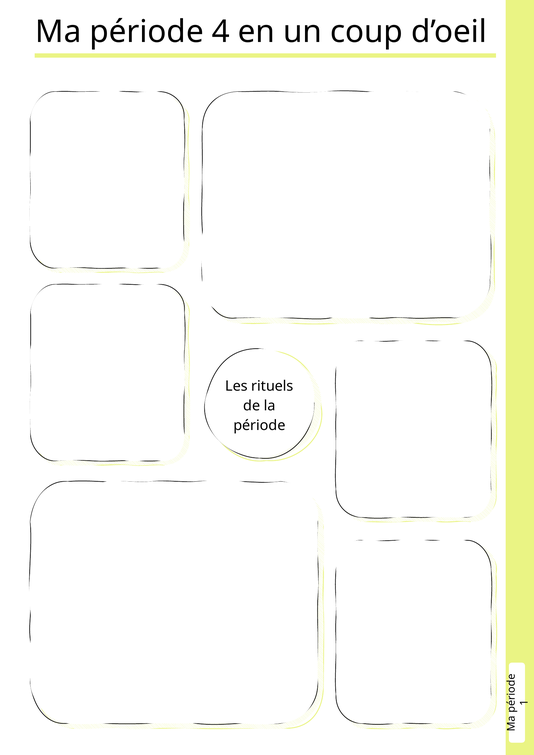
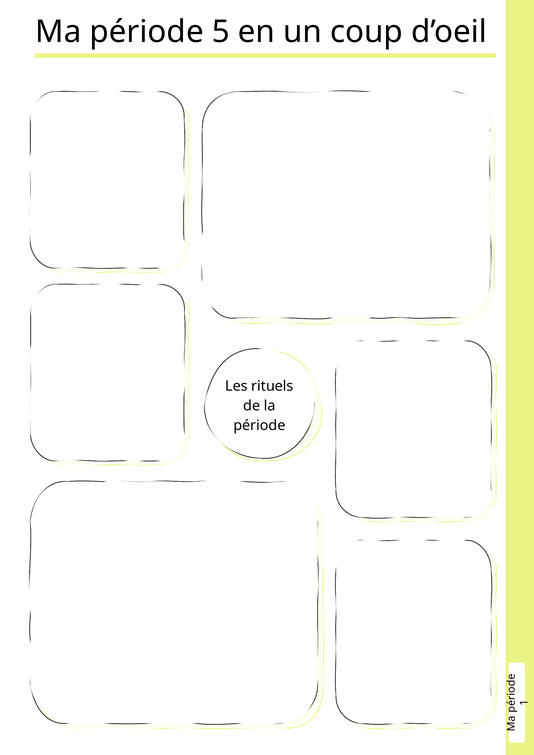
4: 4 -> 5 (221, 32)
